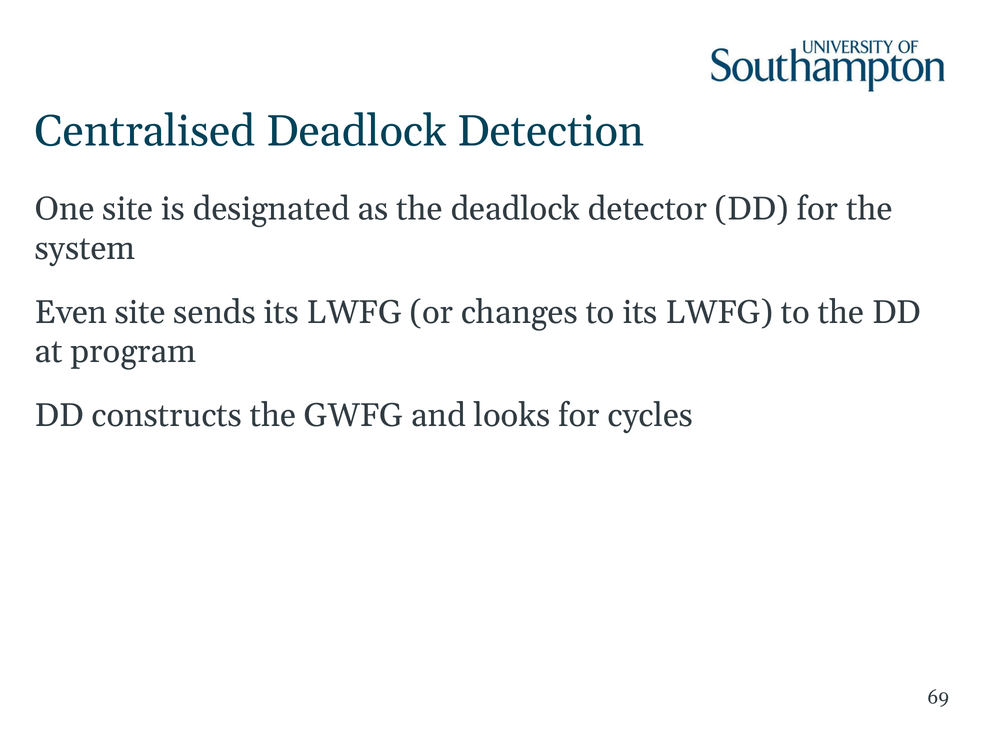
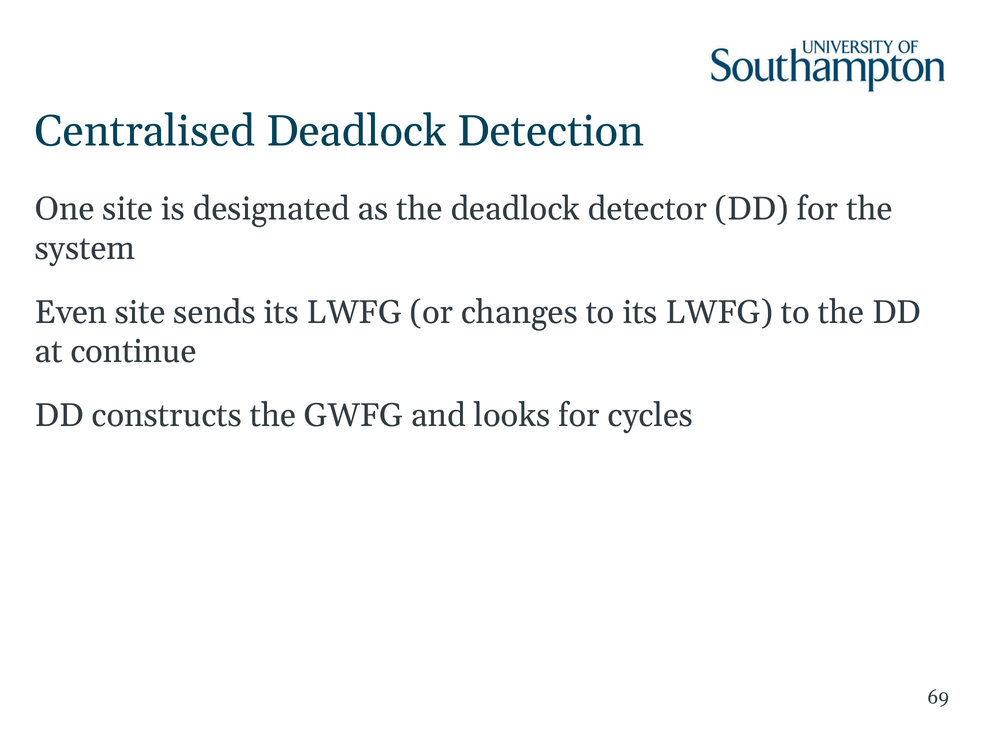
program: program -> continue (134, 352)
